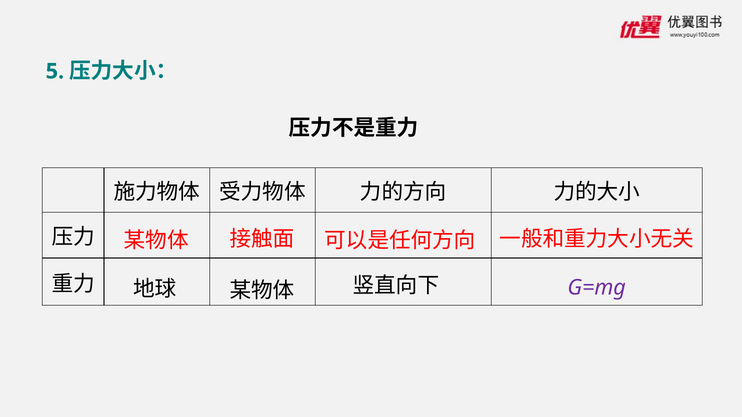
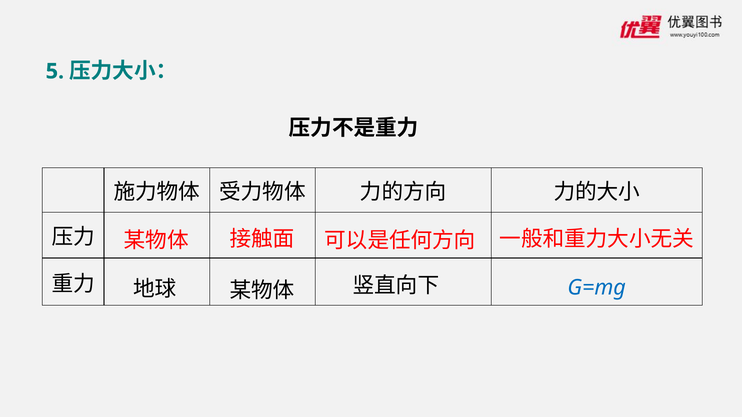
G=mg colour: purple -> blue (597, 288)
